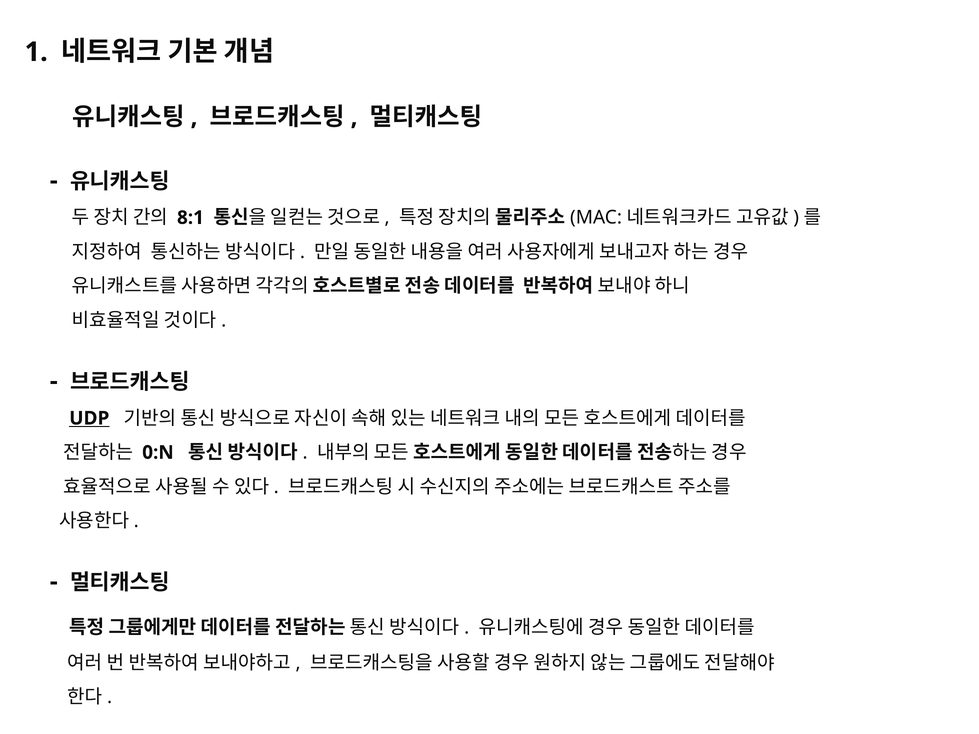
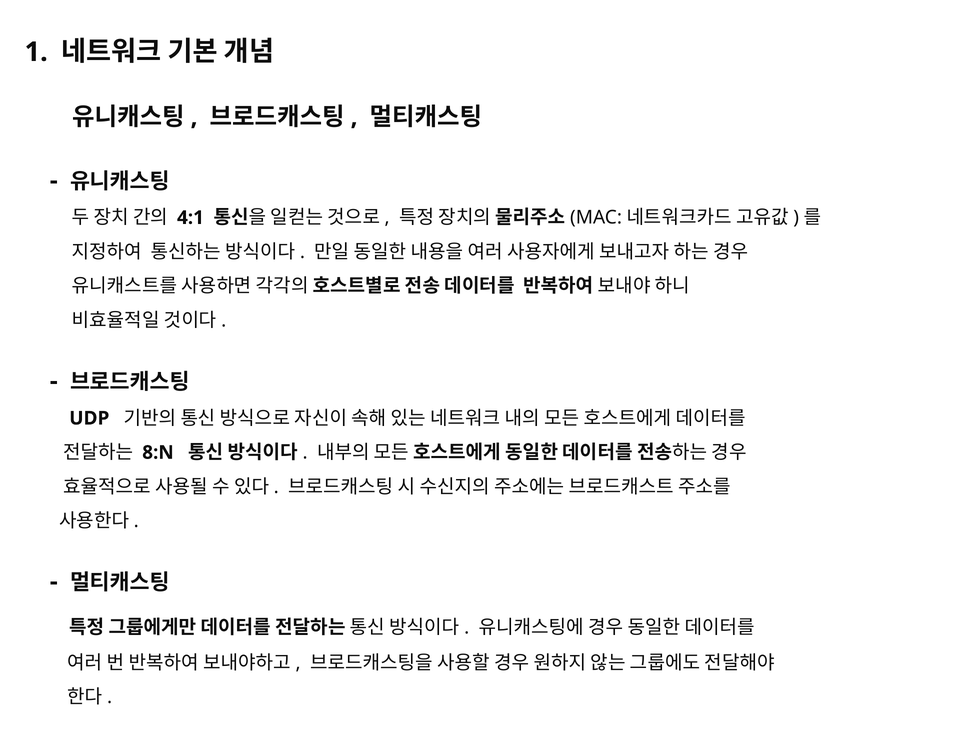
8:1: 8:1 -> 4:1 (190, 218)
UDP underline: present -> none (89, 418)
0:N: 0:N -> 8:N (158, 453)
